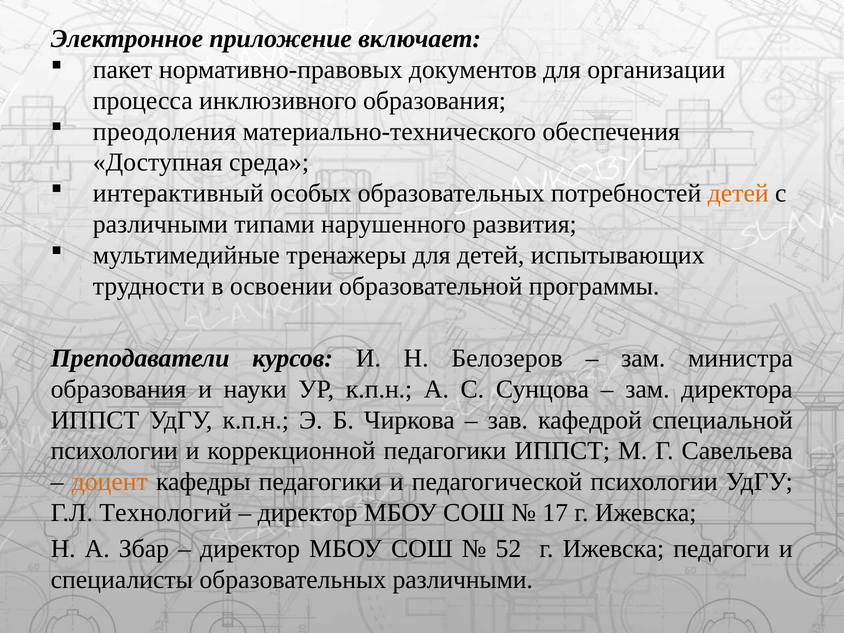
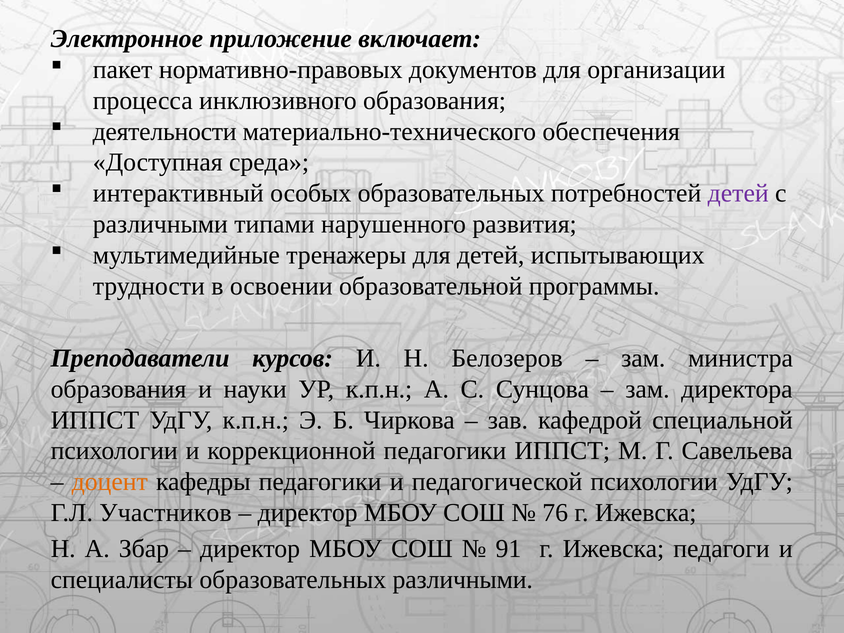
преодоления: преодоления -> деятельности (165, 132)
детей colour: orange -> purple (738, 193)
Технологий: Технологий -> Участников (166, 513)
17: 17 -> 76 (555, 513)
52: 52 -> 91 (508, 549)
